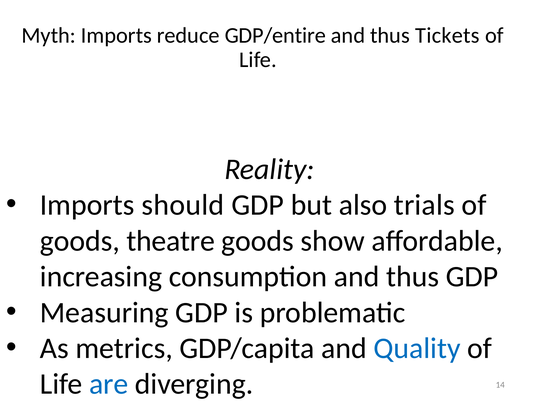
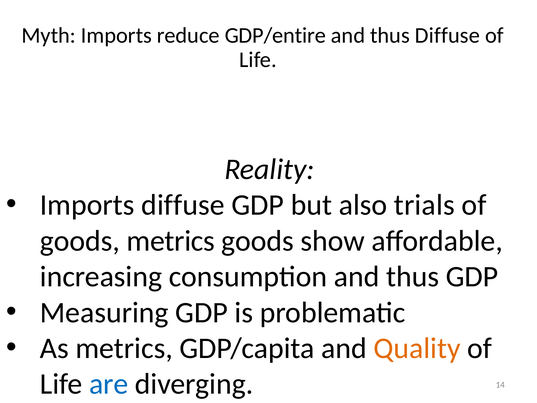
thus Tickets: Tickets -> Diffuse (447, 36)
Imports should: should -> diffuse (183, 205)
goods theatre: theatre -> metrics (171, 241)
Quality colour: blue -> orange (417, 348)
